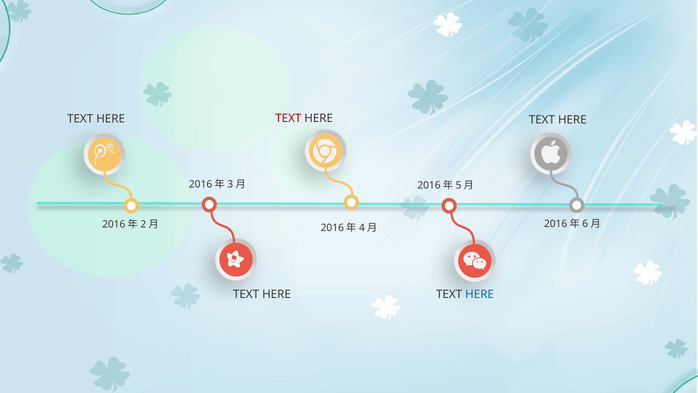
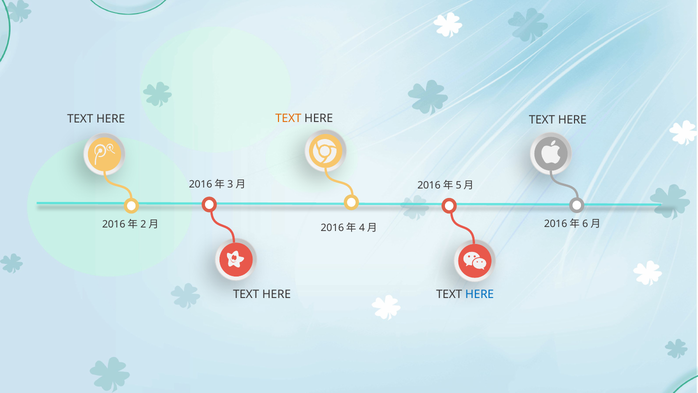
TEXT colour: red -> orange (288, 119)
